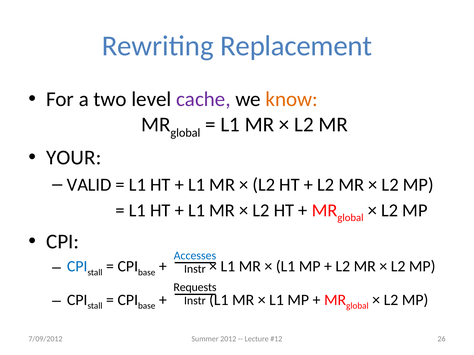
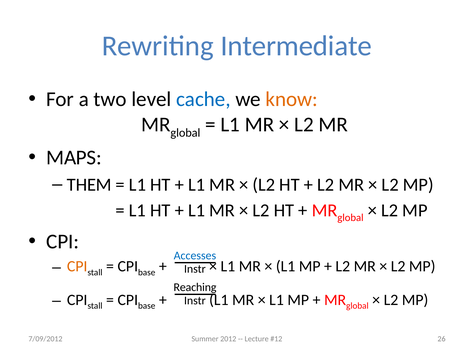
Replacement: Replacement -> Intermediate (296, 46)
cache colour: purple -> blue (203, 99)
YOUR: YOUR -> MAPS (74, 158)
VALID: VALID -> THEM (89, 185)
CPI colour: blue -> orange (77, 267)
Requests: Requests -> Reaching (195, 288)
